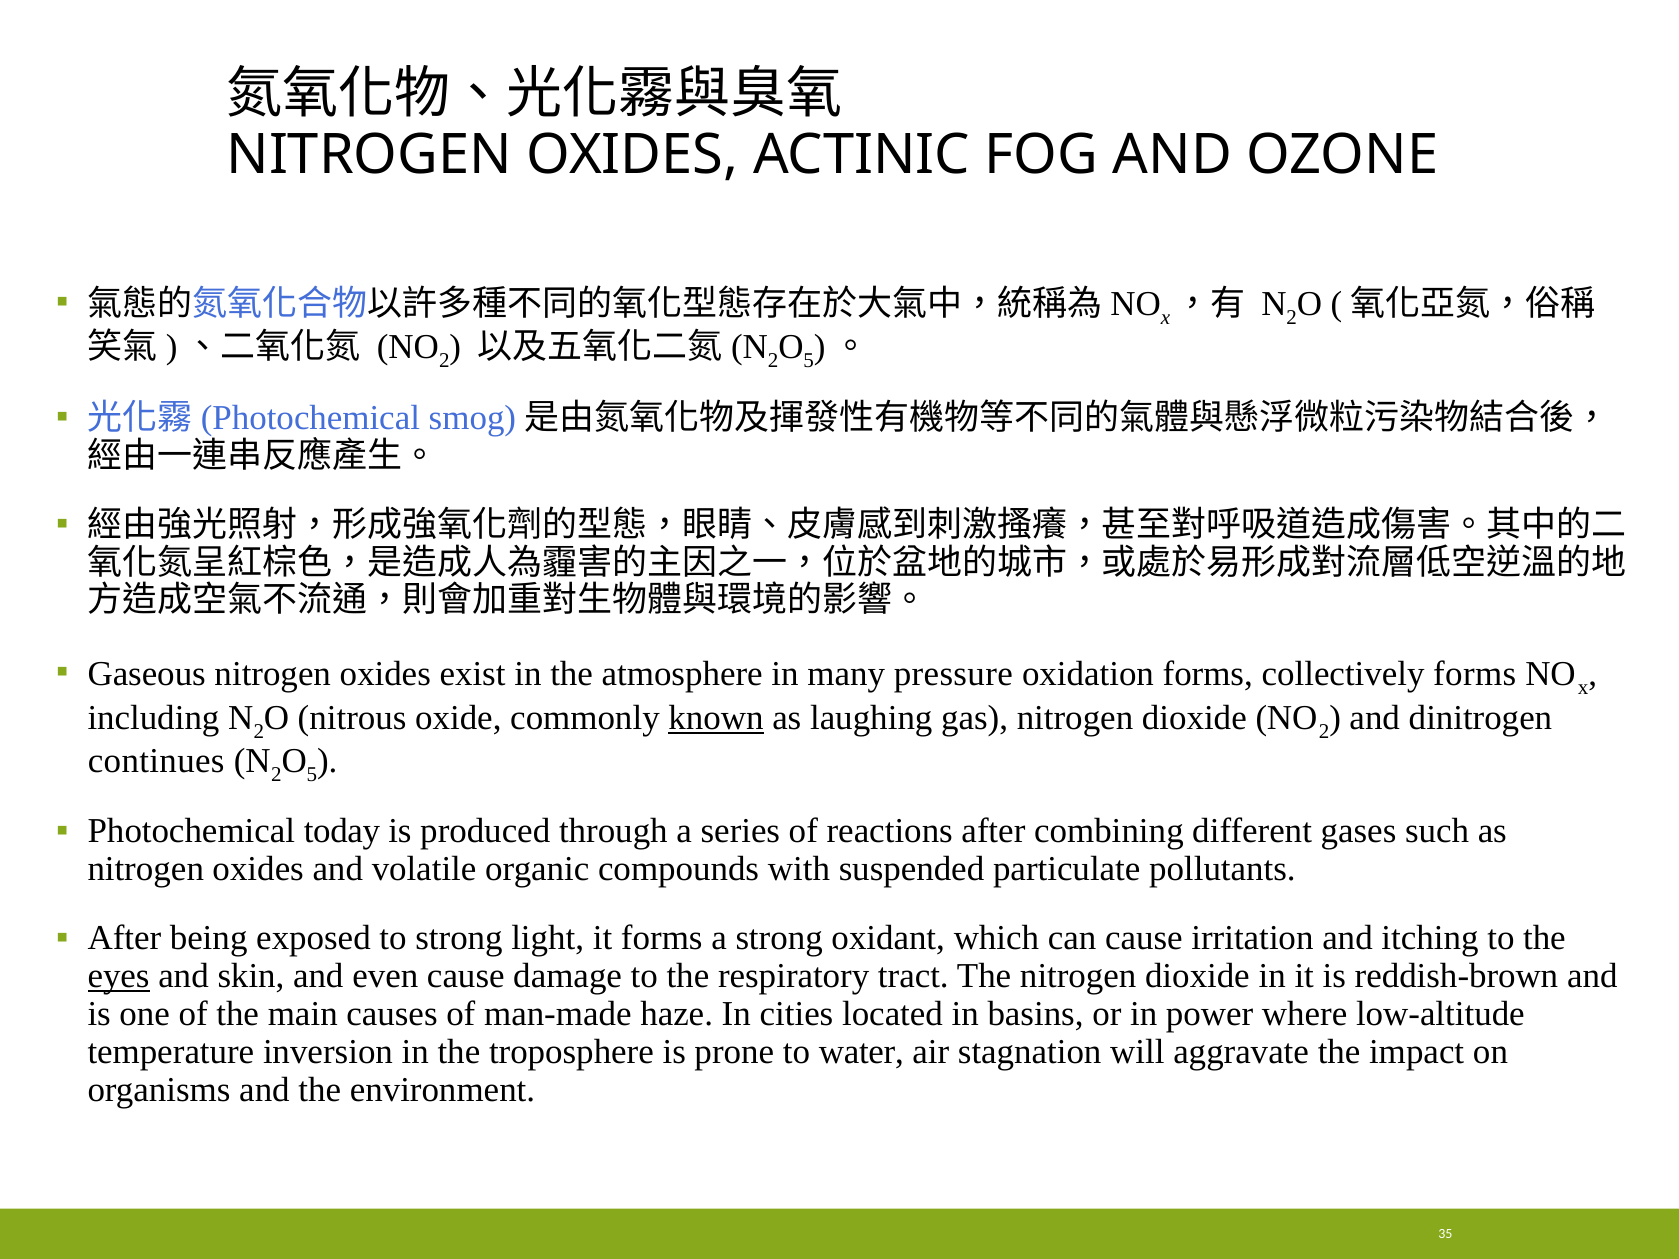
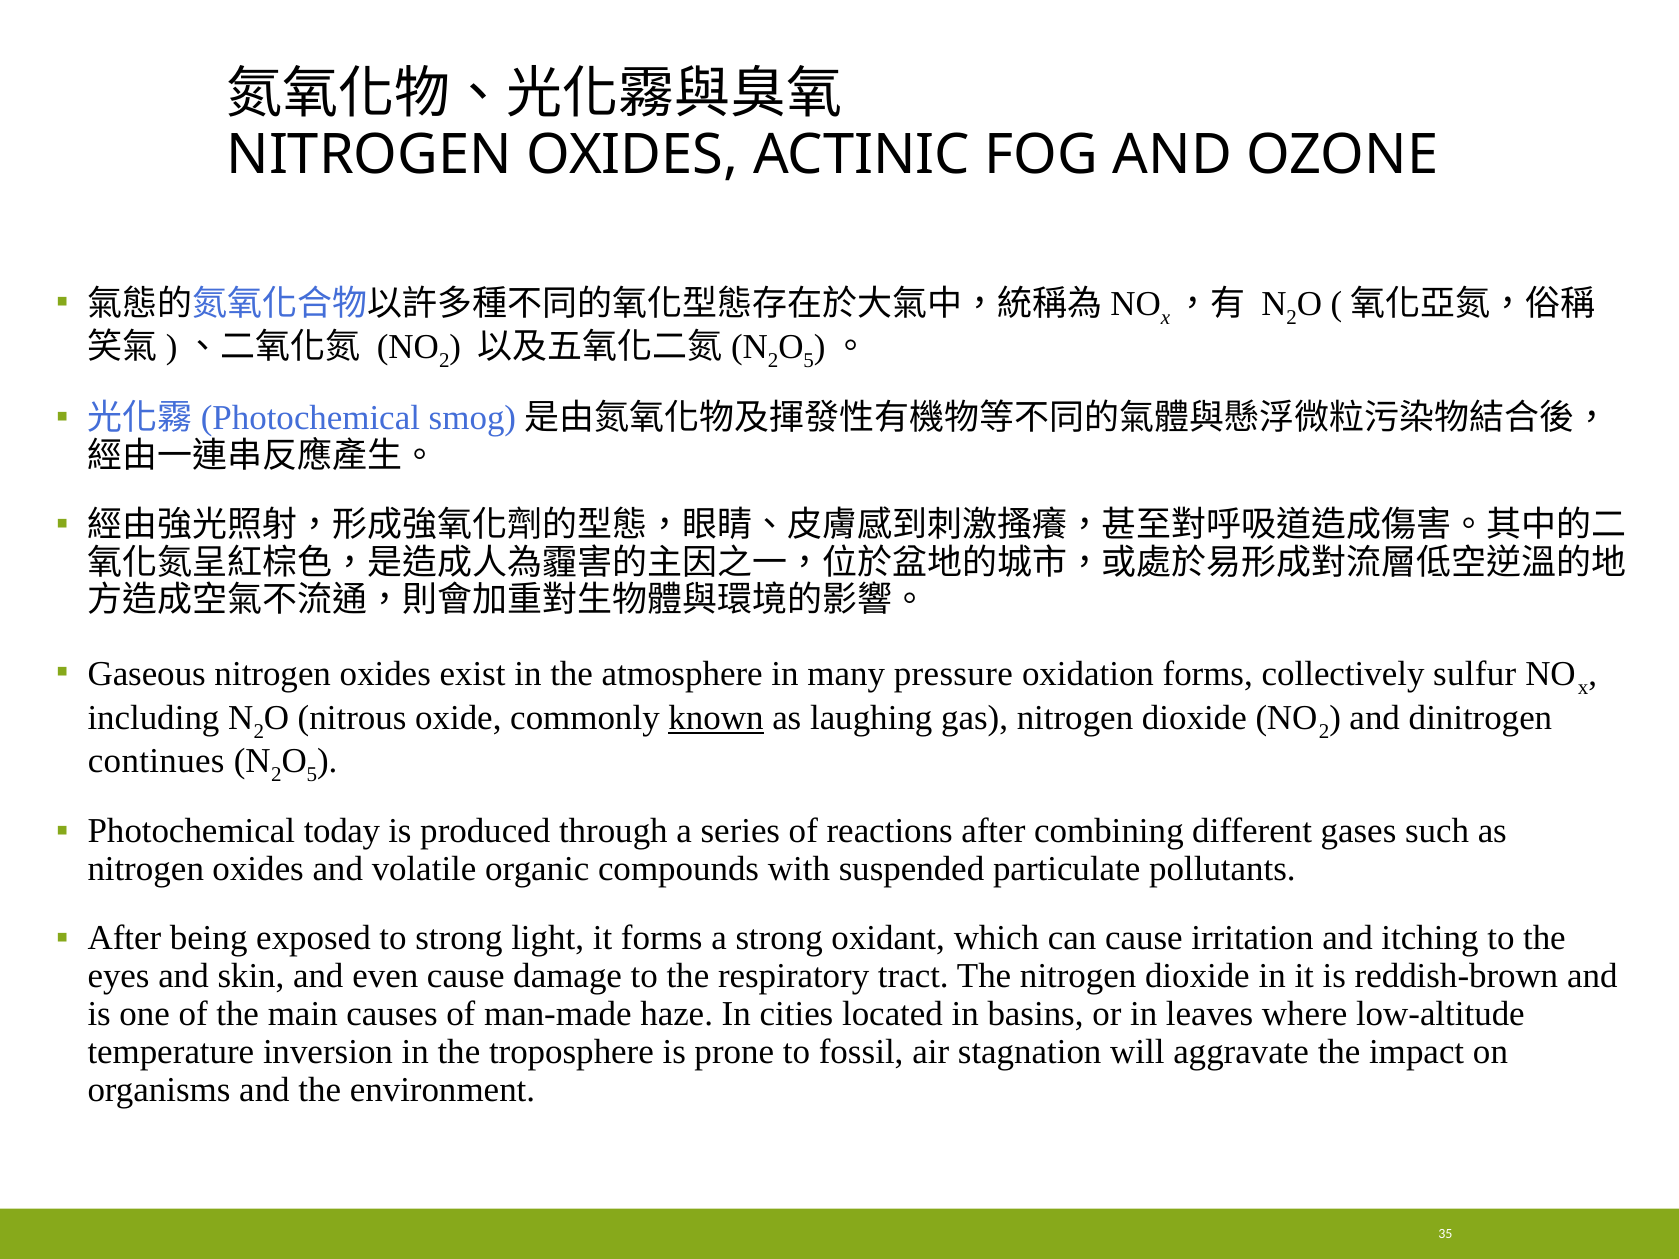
collectively forms: forms -> sulfur (1475, 674)
eyes underline: present -> none (119, 976)
power: power -> leaves (1210, 1014)
water: water -> fossil (861, 1052)
